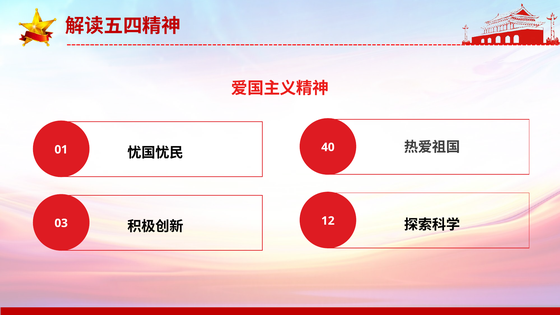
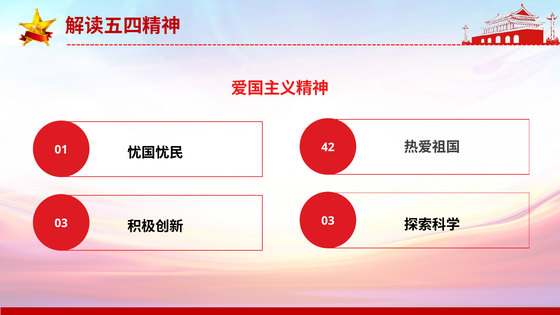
40: 40 -> 42 (328, 147)
12: 12 -> 03 (328, 221)
